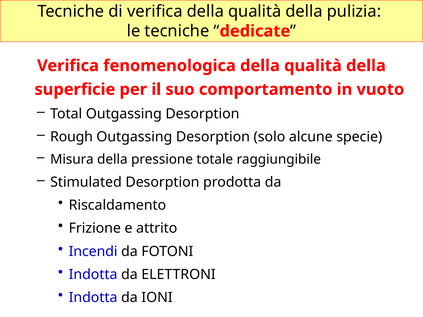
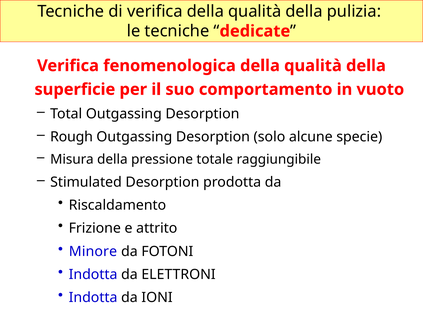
Incendi: Incendi -> Minore (93, 252)
